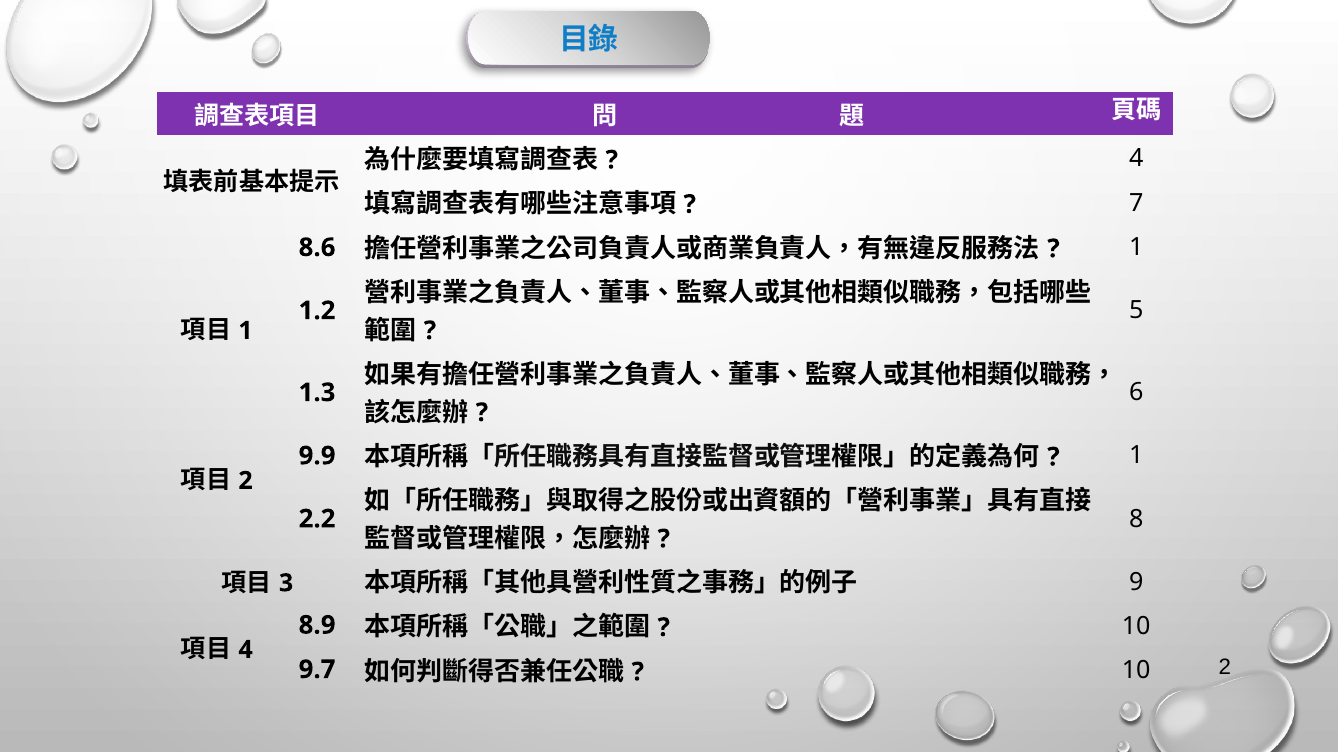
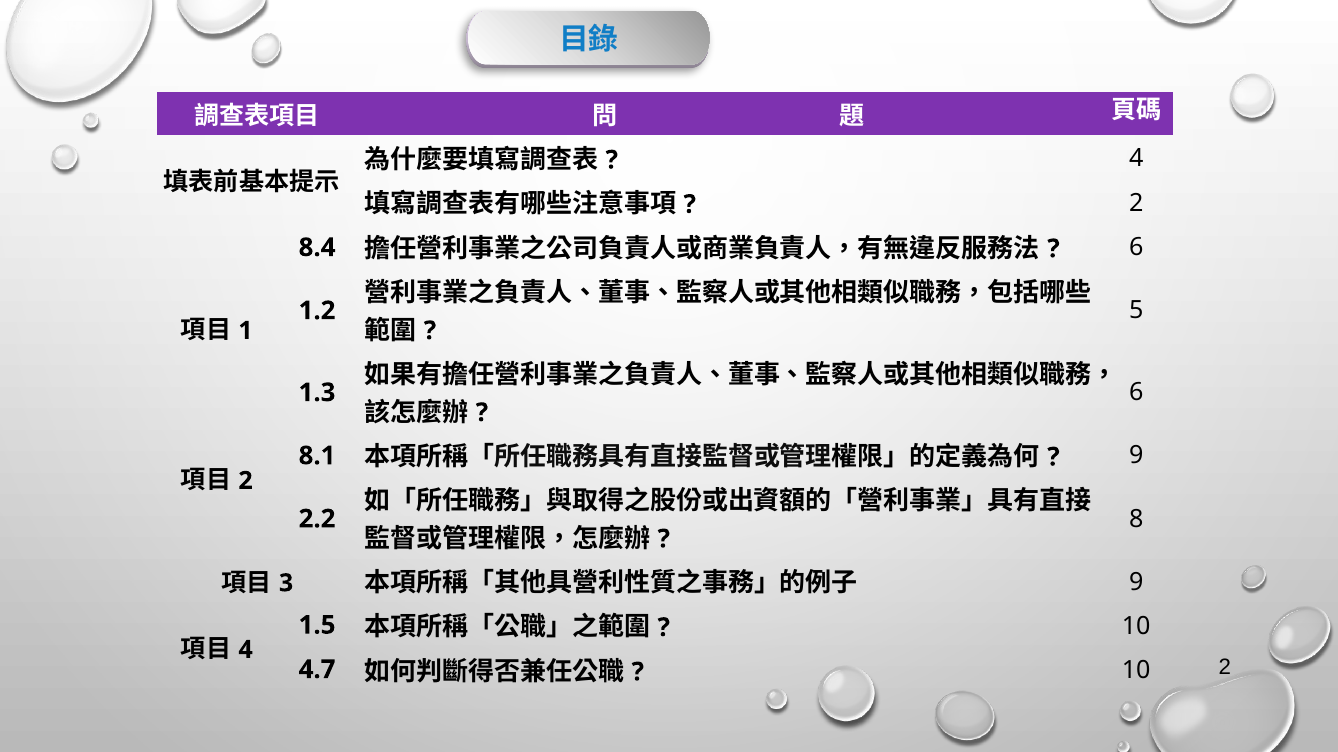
7: 7 -> 2 (1136, 203)
8.6: 8.6 -> 8.4 (317, 248)
1: 1 -> 6 (1136, 248)
9.9: 9.9 -> 8.1 (317, 456)
1: 1 -> 9 (1136, 456)
8.9: 8.9 -> 1.5 (317, 626)
9.7: 9.7 -> 4.7 (317, 670)
